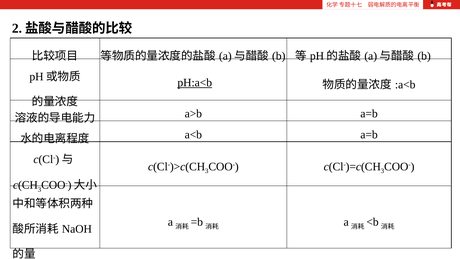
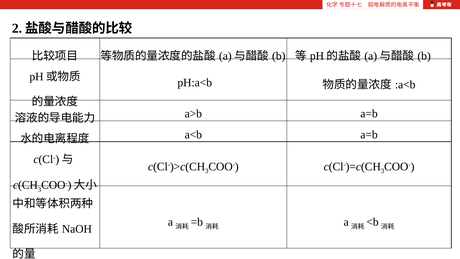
pH:a<b underline: present -> none (195, 83)
